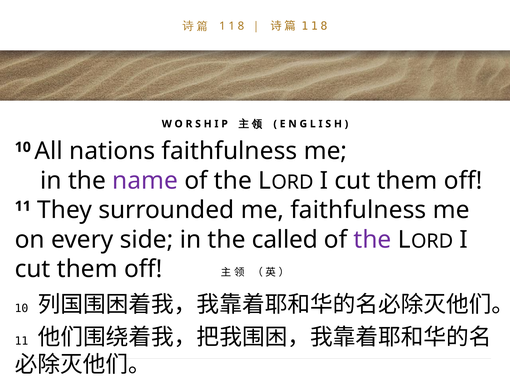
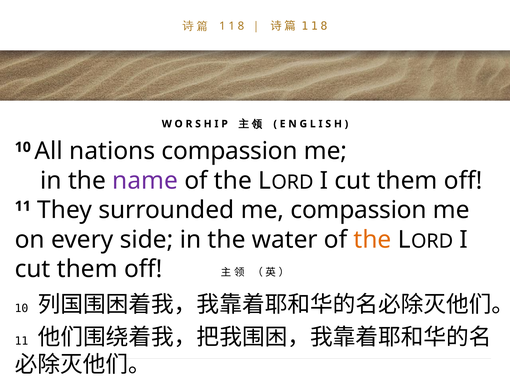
nations faithfulness: faithfulness -> compassion (230, 151)
me faithfulness: faithfulness -> compassion (359, 210)
called: called -> water (285, 239)
the colour: purple -> orange (373, 239)
